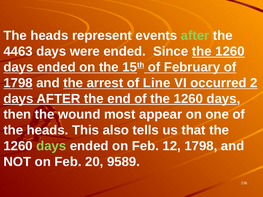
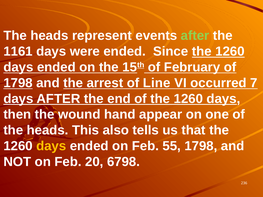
4463: 4463 -> 1161 (18, 51)
2: 2 -> 7 (254, 83)
most: most -> hand (120, 115)
days colour: light green -> yellow (51, 146)
12: 12 -> 55 (172, 146)
9589: 9589 -> 6798 (123, 162)
